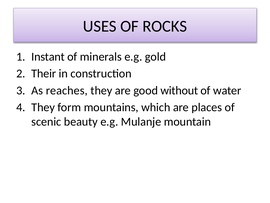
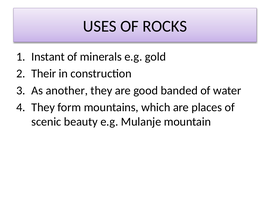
reaches: reaches -> another (67, 90)
without: without -> banded (179, 90)
